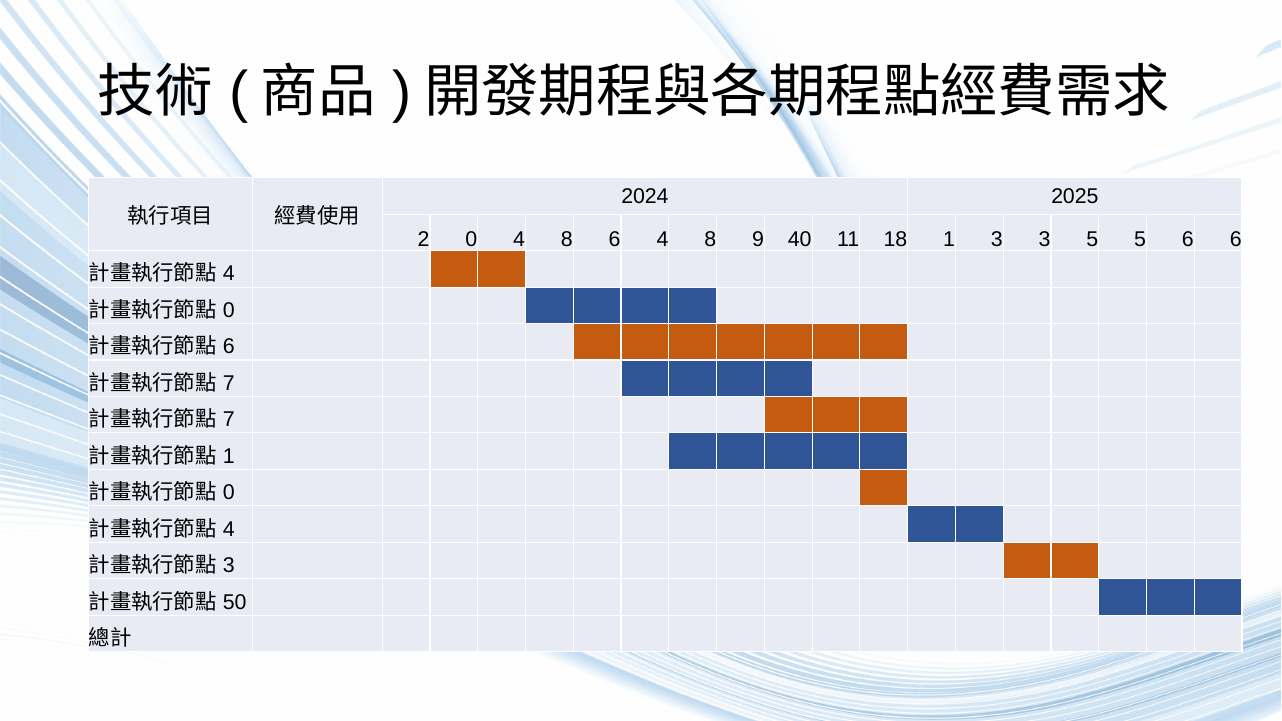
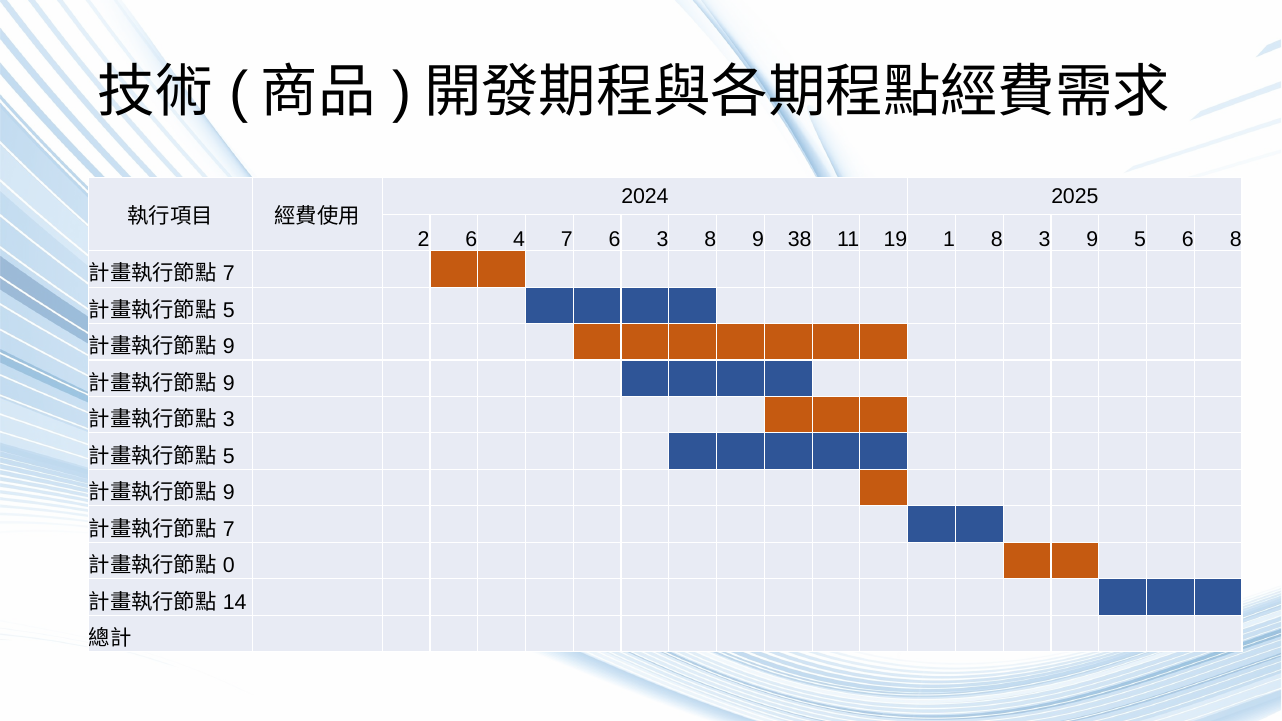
2 0: 0 -> 6 (471, 239)
8: 8 -> 7 (567, 239)
6 4: 4 -> 3 (662, 239)
40: 40 -> 38 (800, 239)
18: 18 -> 19 (895, 239)
1 3: 3 -> 8 (997, 239)
3 5: 5 -> 9 (1092, 239)
6 6: 6 -> 8 (1236, 239)
4: 4 -> 7 (229, 274)
0: 0 -> 5 (229, 310)
6: 6 -> 9 (229, 347)
7: 7 -> 9 (229, 383)
7: 7 -> 3 (229, 420)
1: 1 -> 5 (229, 456)
0: 0 -> 9 (229, 493)
4: 4 -> 7 (229, 529)
3: 3 -> 0 (229, 566)
50: 50 -> 14 (235, 602)
